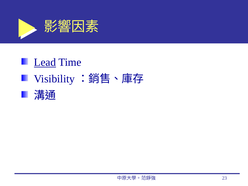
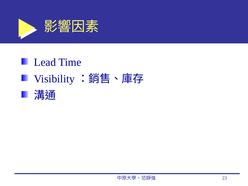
Lead underline: present -> none (45, 62)
